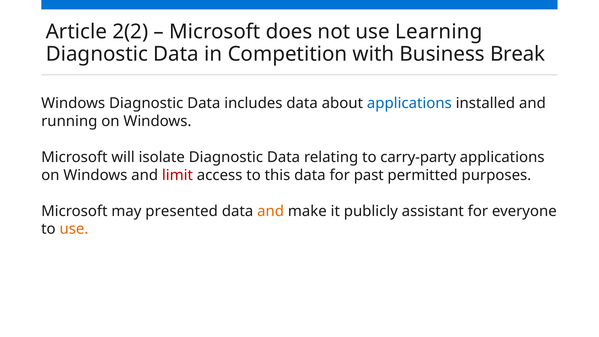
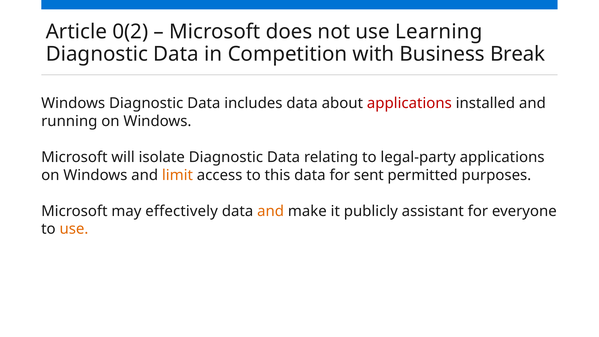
2(2: 2(2 -> 0(2 (130, 32)
applications colour: blue -> red (409, 103)
carry-party: carry-party -> legal-party (418, 157)
limit colour: red -> orange (177, 175)
past: past -> sent (369, 175)
presented: presented -> effectively (182, 211)
